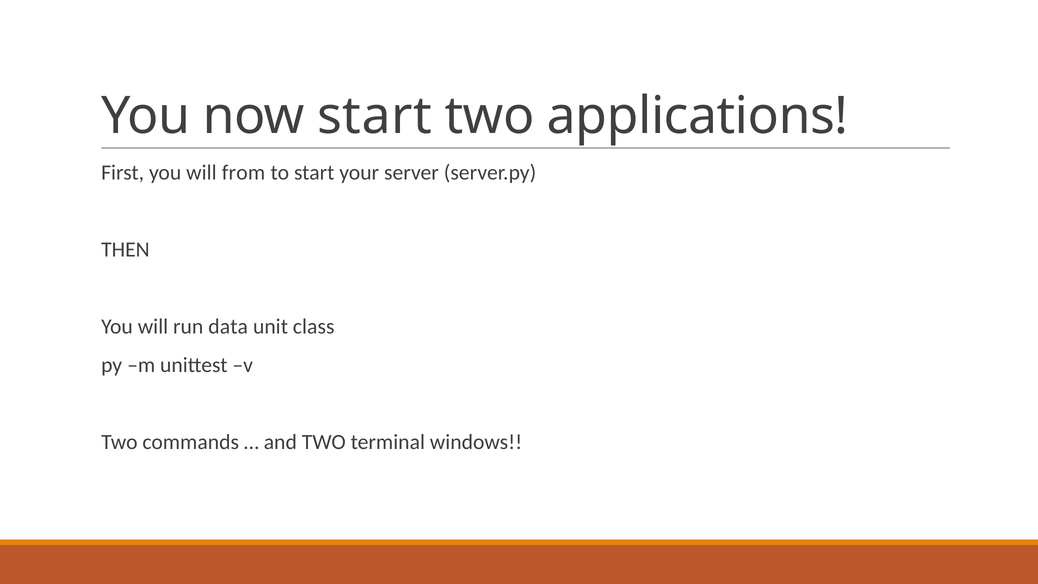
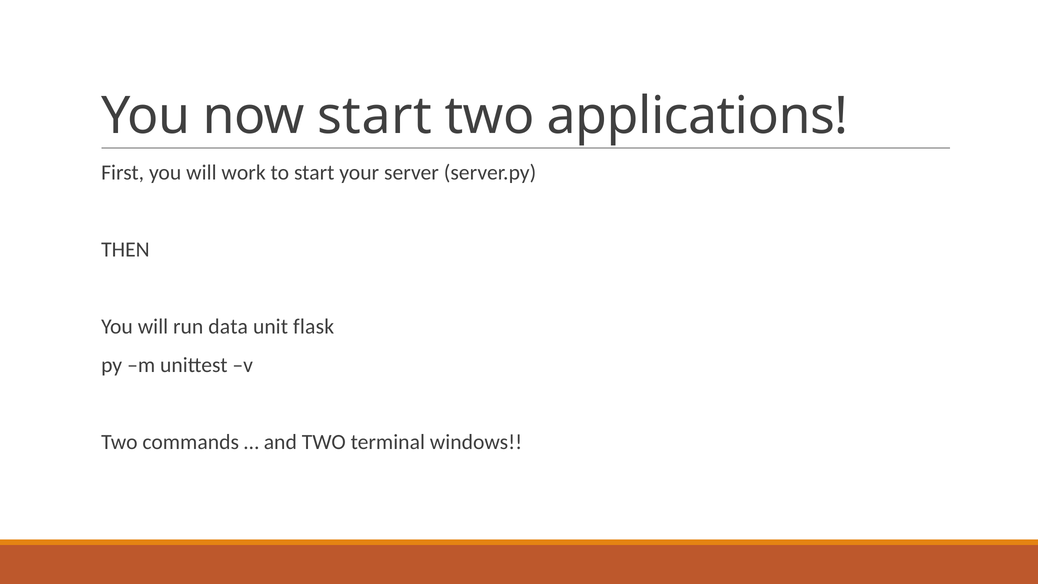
from: from -> work (244, 173)
class: class -> flask (314, 327)
